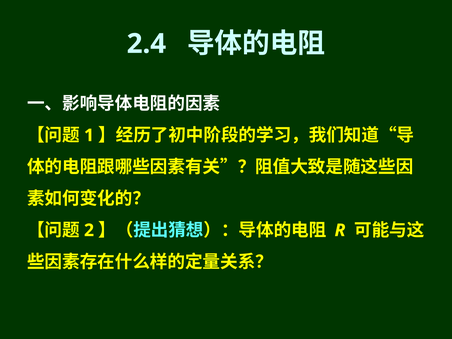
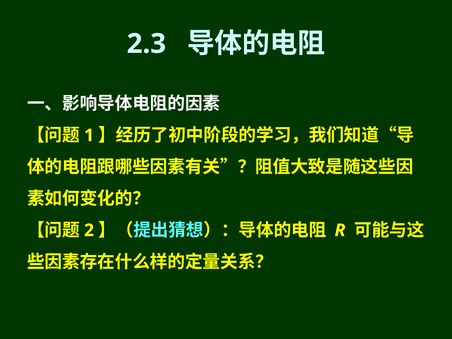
2.4: 2.4 -> 2.3 (146, 44)
